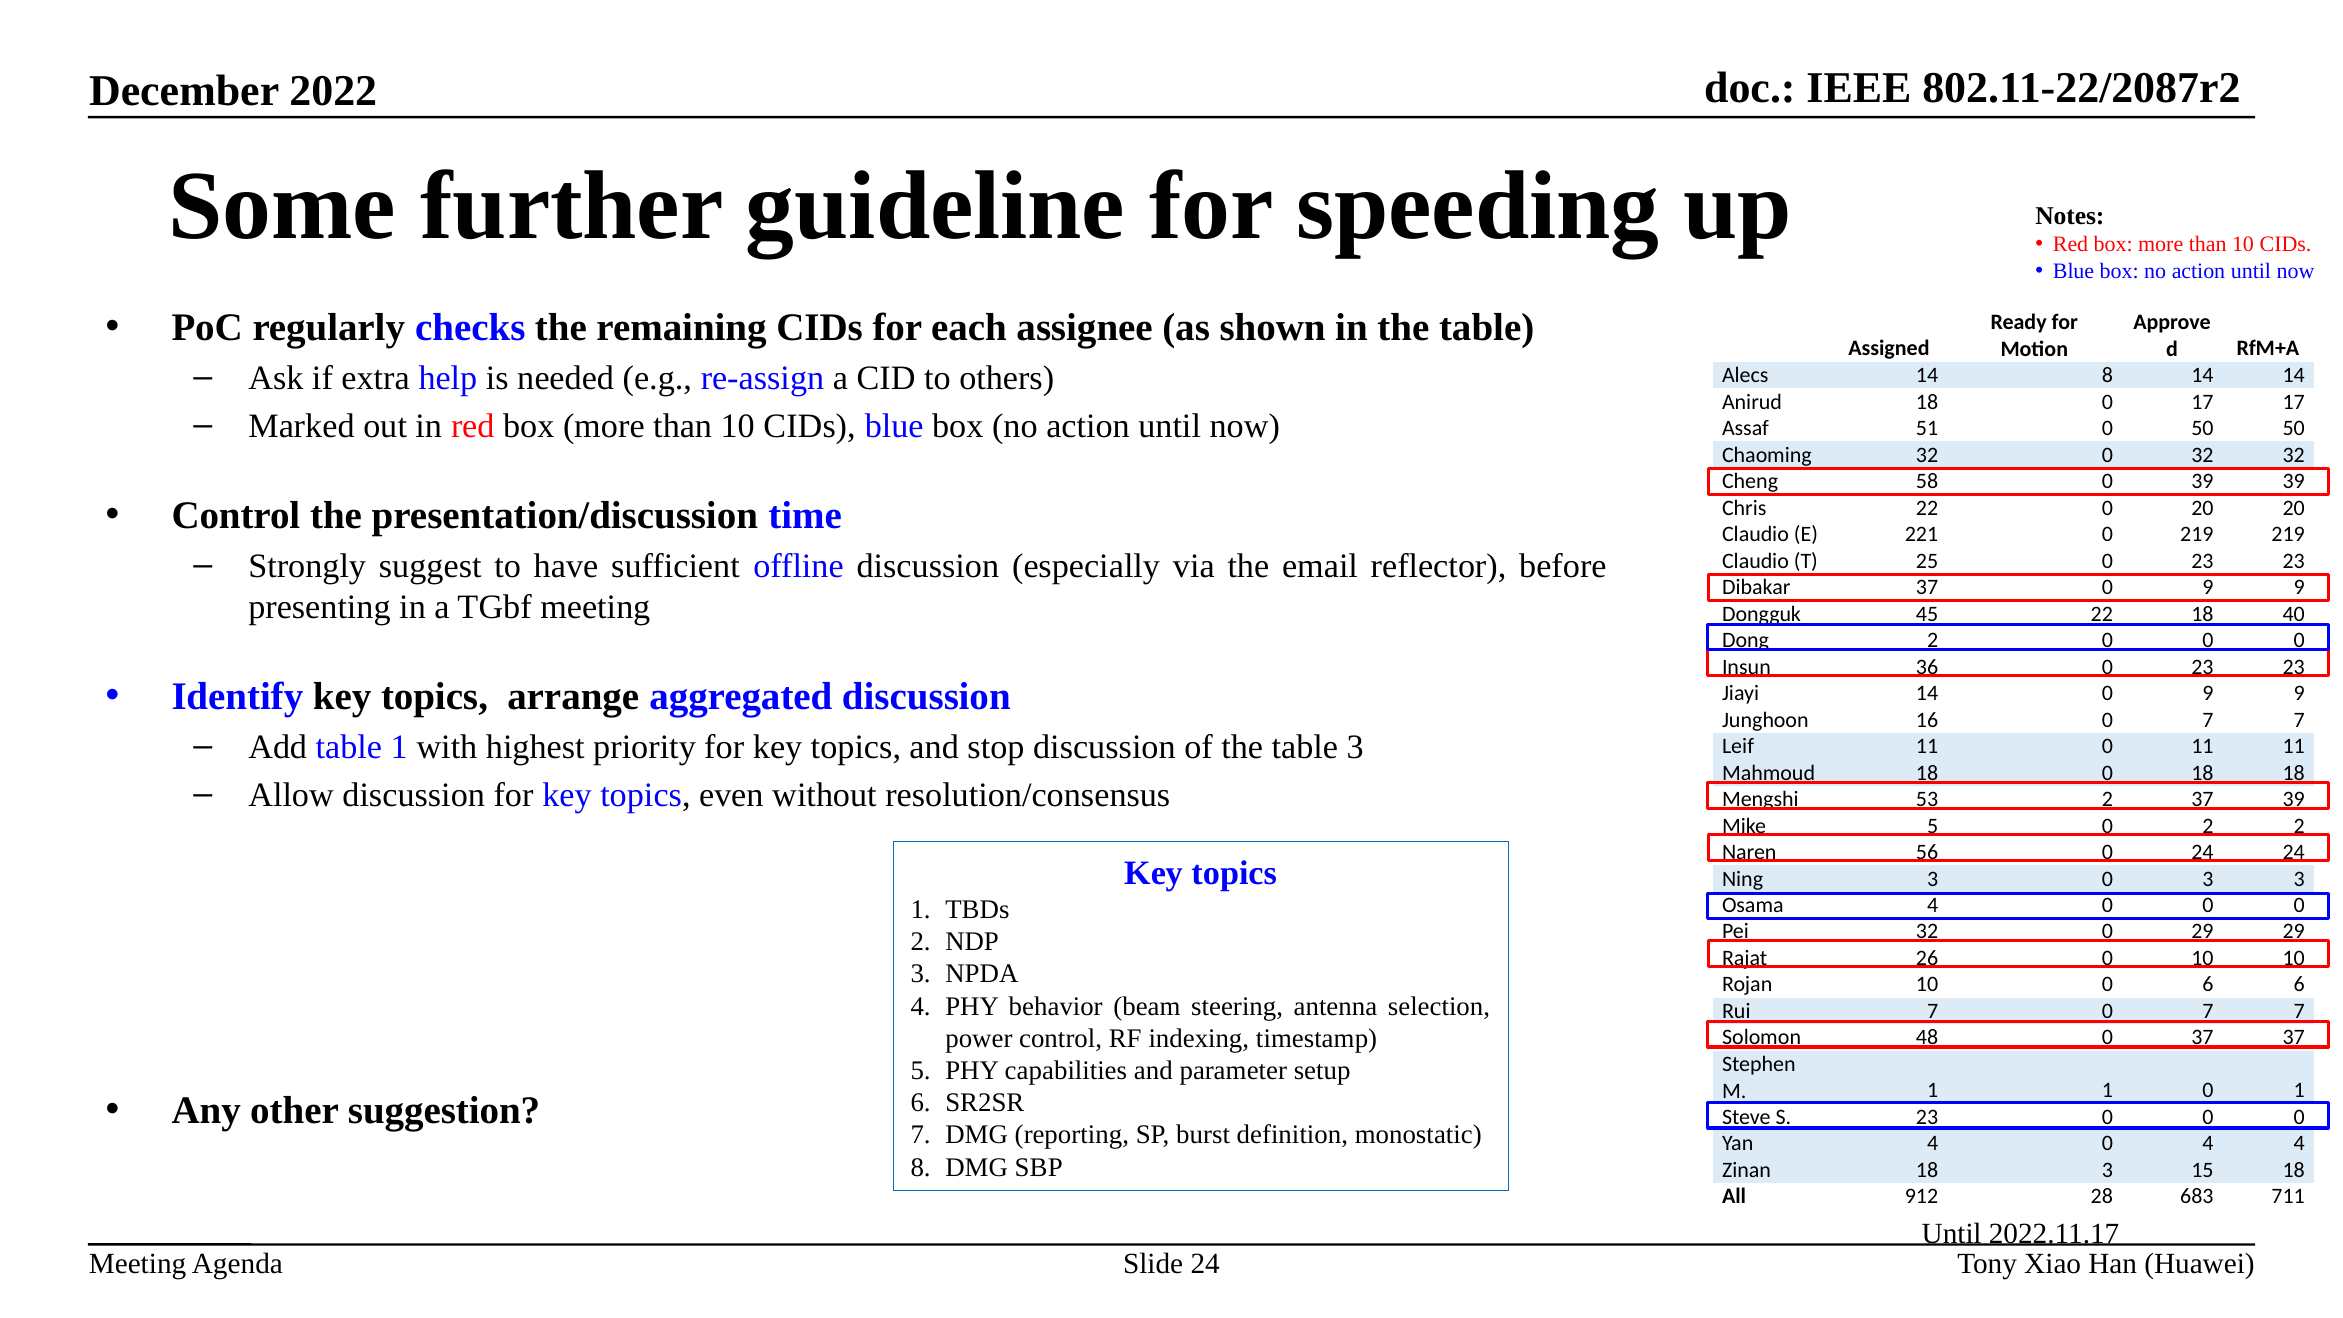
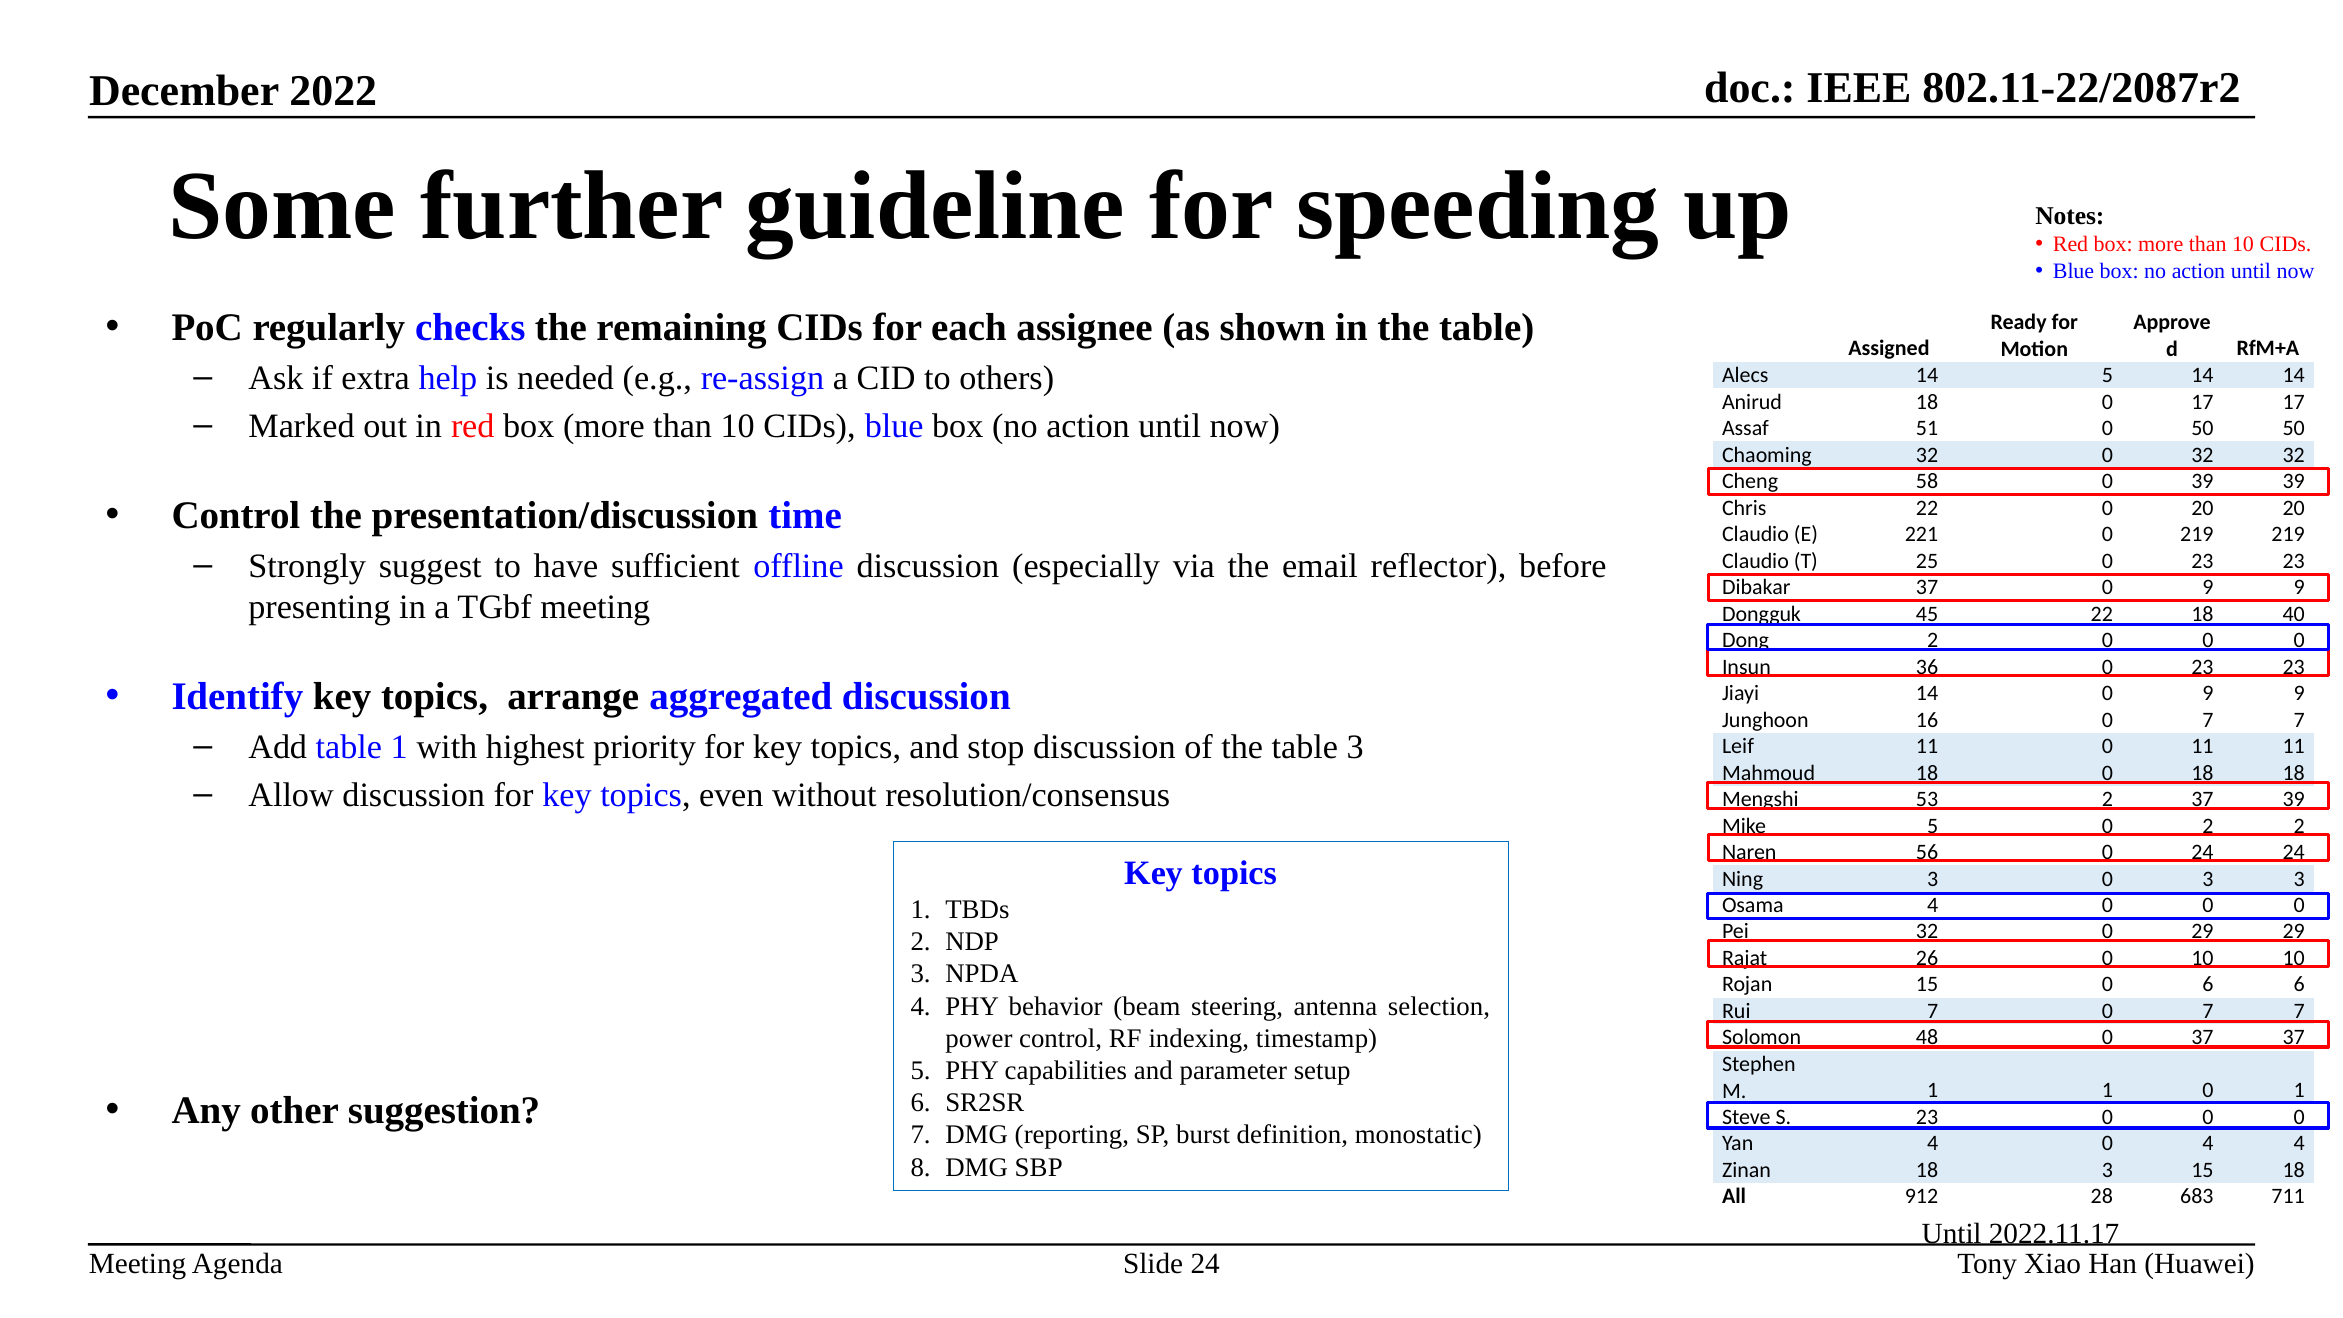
14 8: 8 -> 5 (2107, 375)
Rojan 10: 10 -> 15 (1927, 985)
